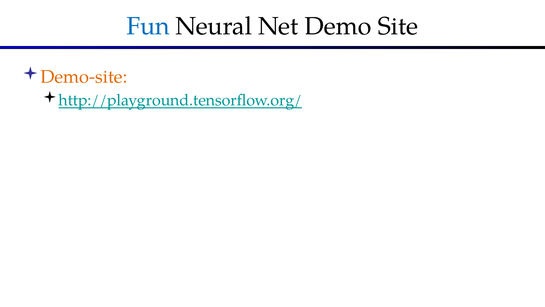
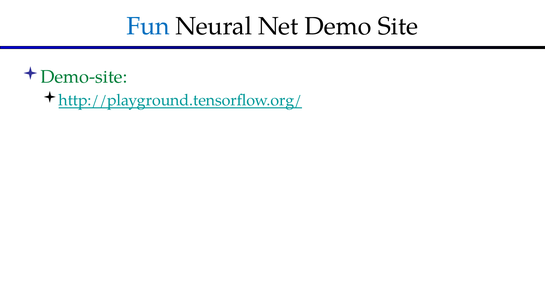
Demo-site colour: orange -> green (84, 77)
